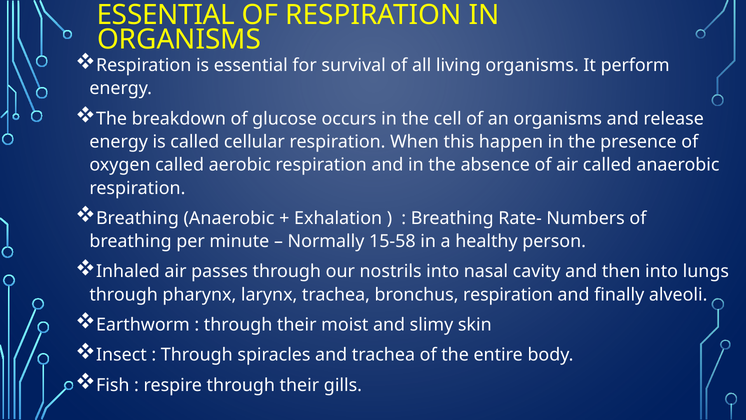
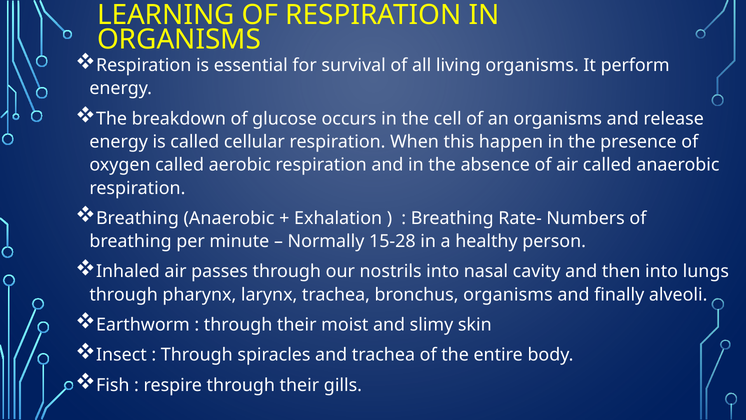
ESSENTIAL: ESSENTIAL -> LEARNING (166, 15)
15-58: 15-58 -> 15-28 (392, 241)
bronchus respiration: respiration -> organisms (508, 294)
